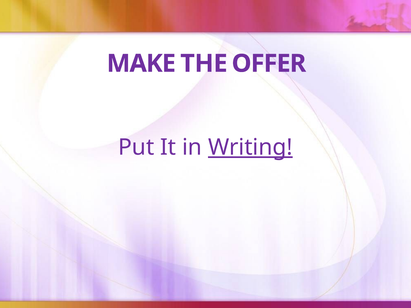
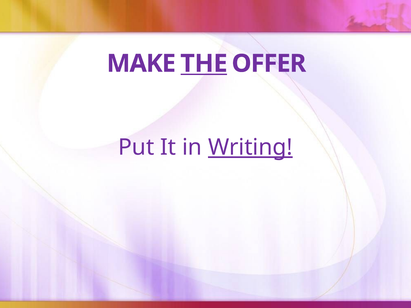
THE underline: none -> present (204, 64)
